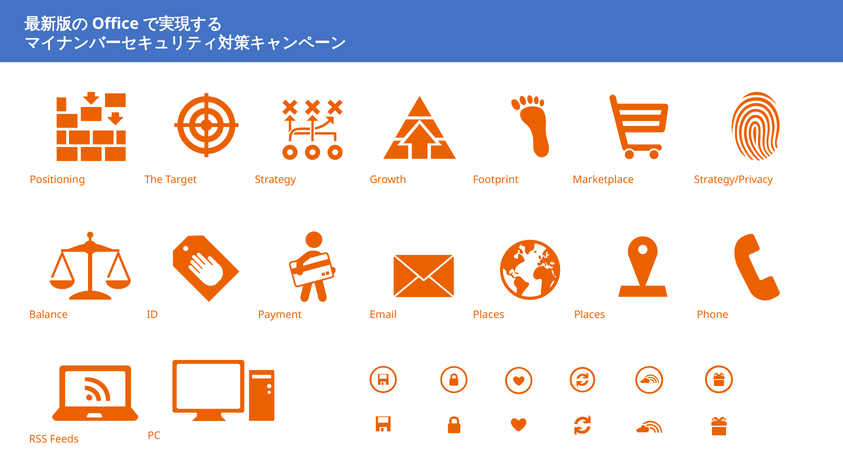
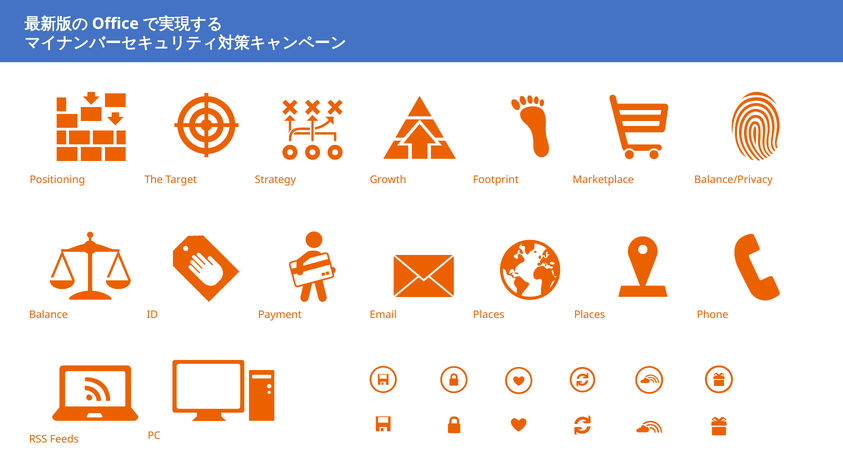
Strategy/Privacy: Strategy/Privacy -> Balance/Privacy (733, 180)
